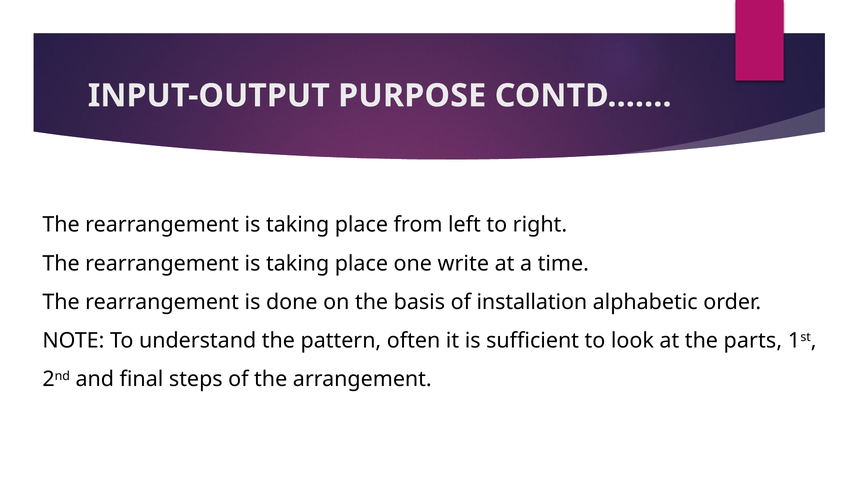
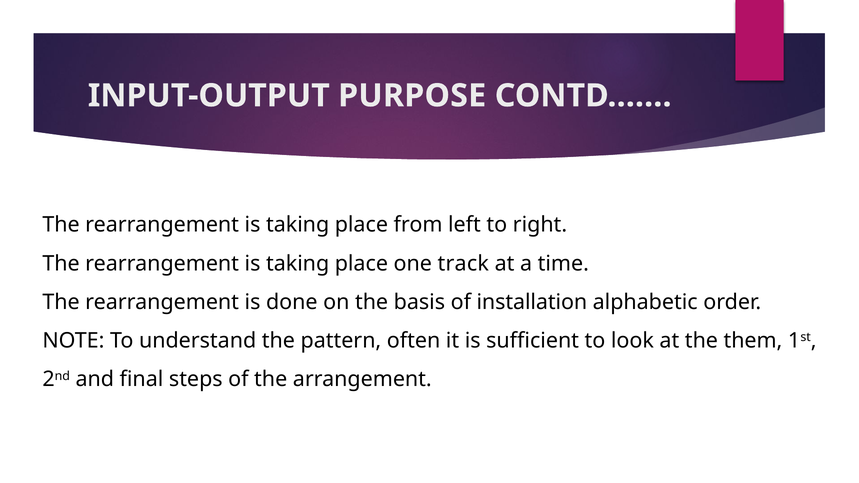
write: write -> track (463, 264)
parts: parts -> them (753, 341)
